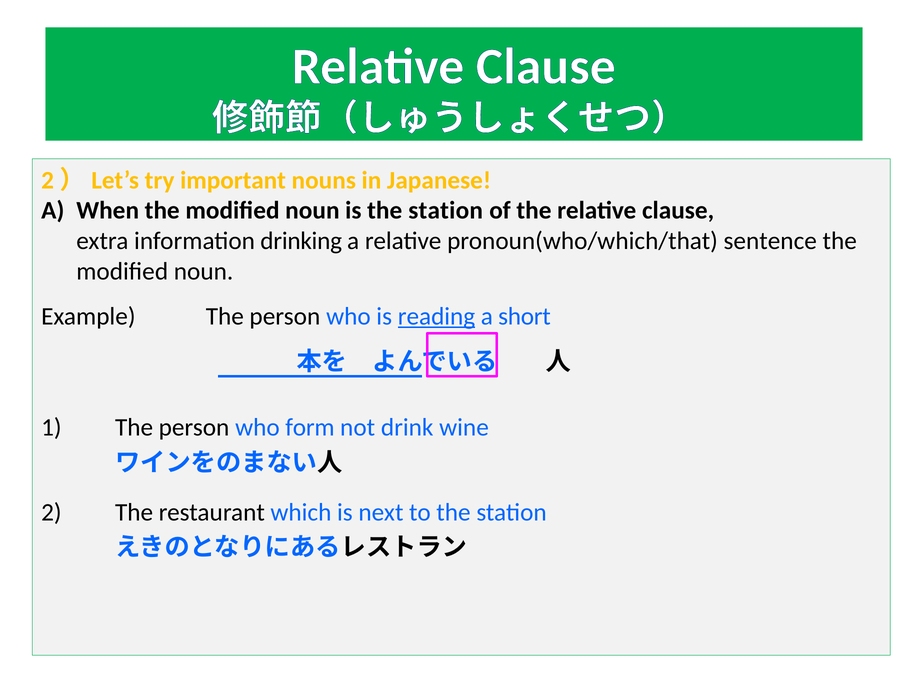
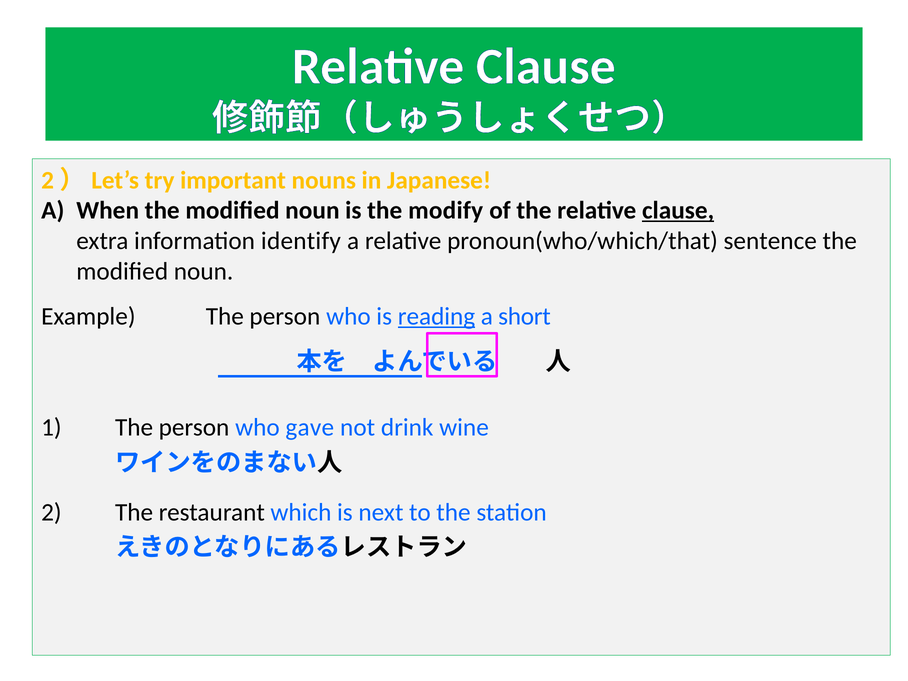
is the station: station -> modify (446, 211)
clause underline: none -> present (678, 211)
drinking: drinking -> identify (301, 241)
form: form -> gave (310, 428)
